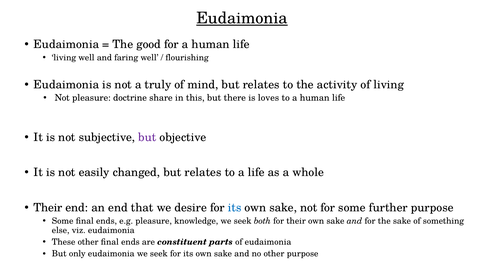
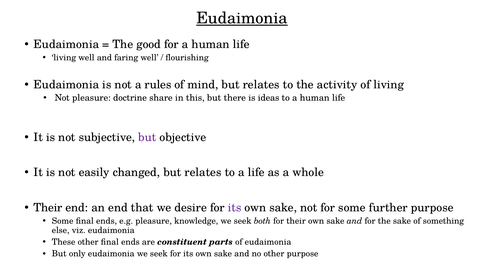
truly: truly -> rules (158, 85)
loves: loves -> ideas (269, 98)
its colour: blue -> purple (235, 208)
